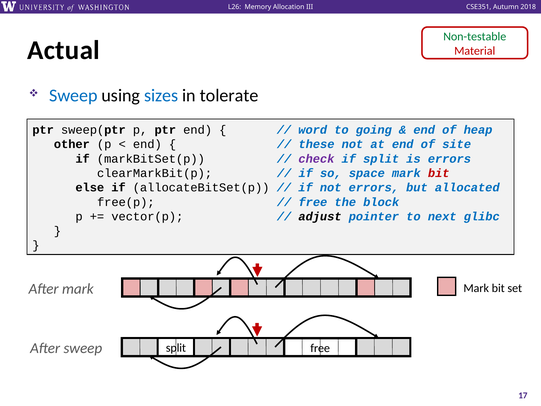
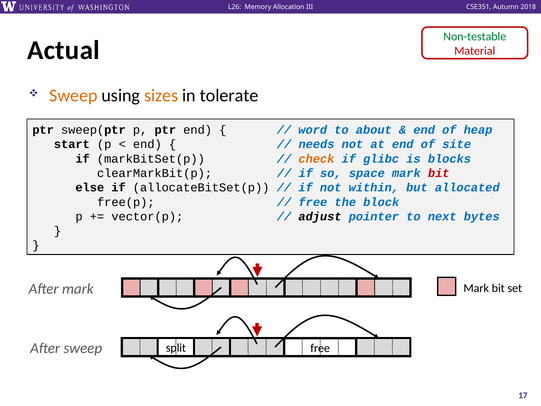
Sweep colour: blue -> orange (73, 95)
sizes colour: blue -> orange (161, 95)
going: going -> about (374, 130)
other: other -> start (72, 144)
these: these -> needs (316, 144)
check colour: purple -> orange (316, 159)
if split: split -> glibc (381, 159)
is errors: errors -> blocks (449, 159)
not errors: errors -> within (374, 188)
glibc: glibc -> bytes (482, 216)
